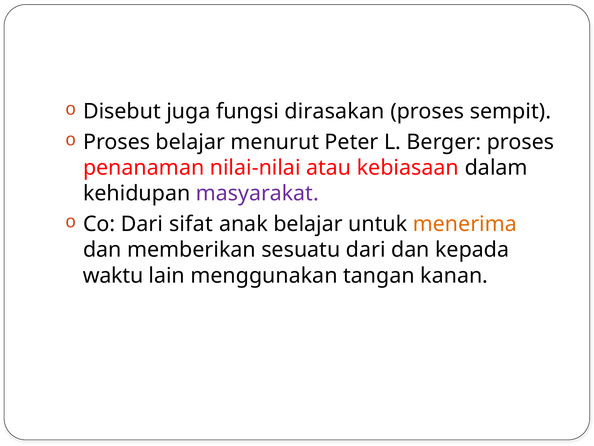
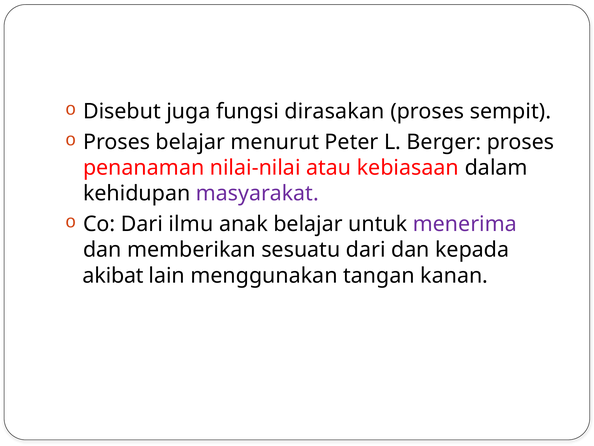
sifat: sifat -> ilmu (191, 224)
menerima colour: orange -> purple (465, 224)
waktu: waktu -> akibat (113, 275)
